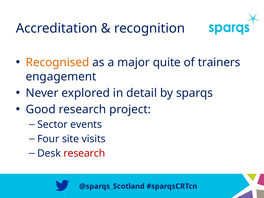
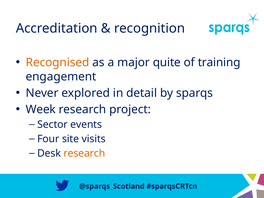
trainers: trainers -> training (219, 62)
Good: Good -> Week (41, 109)
research colour: red -> orange (84, 153)
